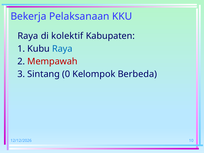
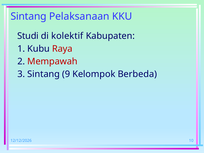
Bekerja: Bekerja -> Sintang (29, 16)
Raya: Raya -> Studi (28, 36)
Raya colour: blue -> red (62, 49)
0: 0 -> 9 (66, 74)
